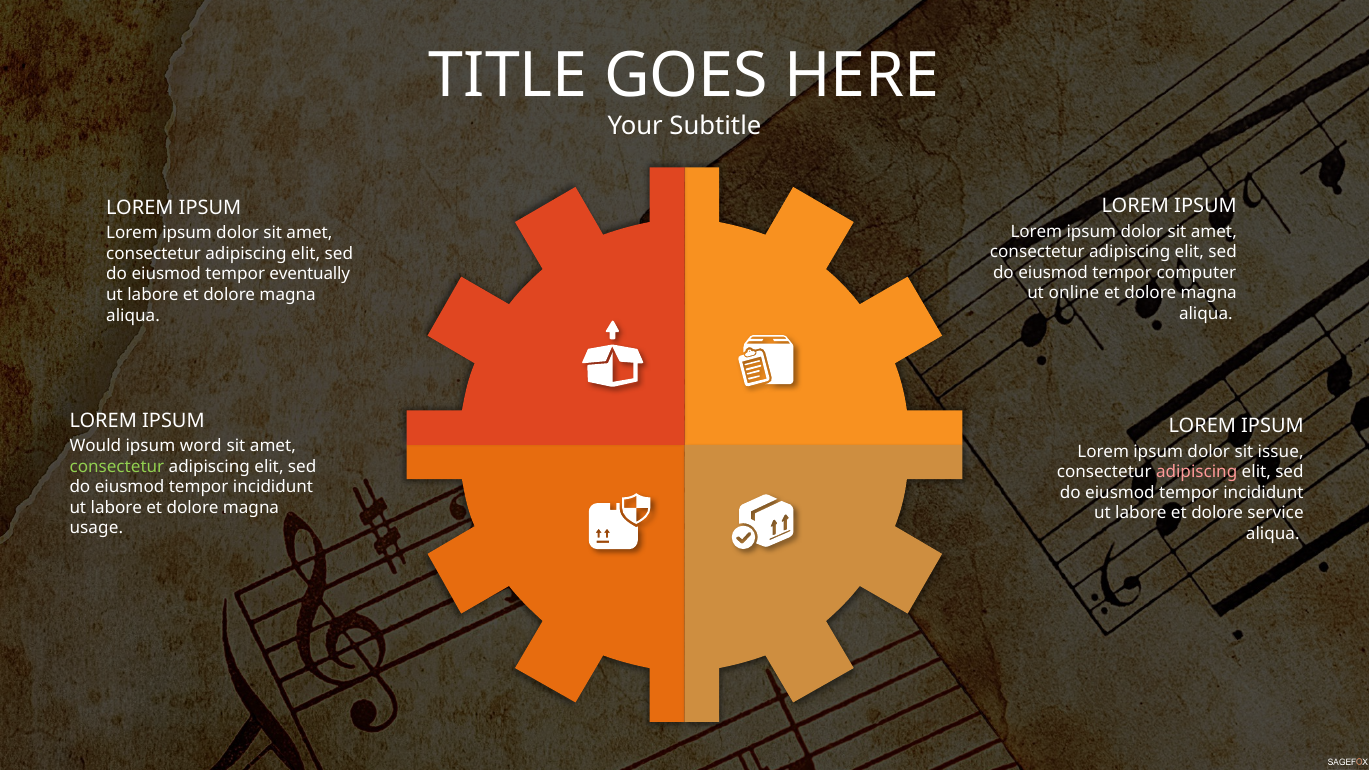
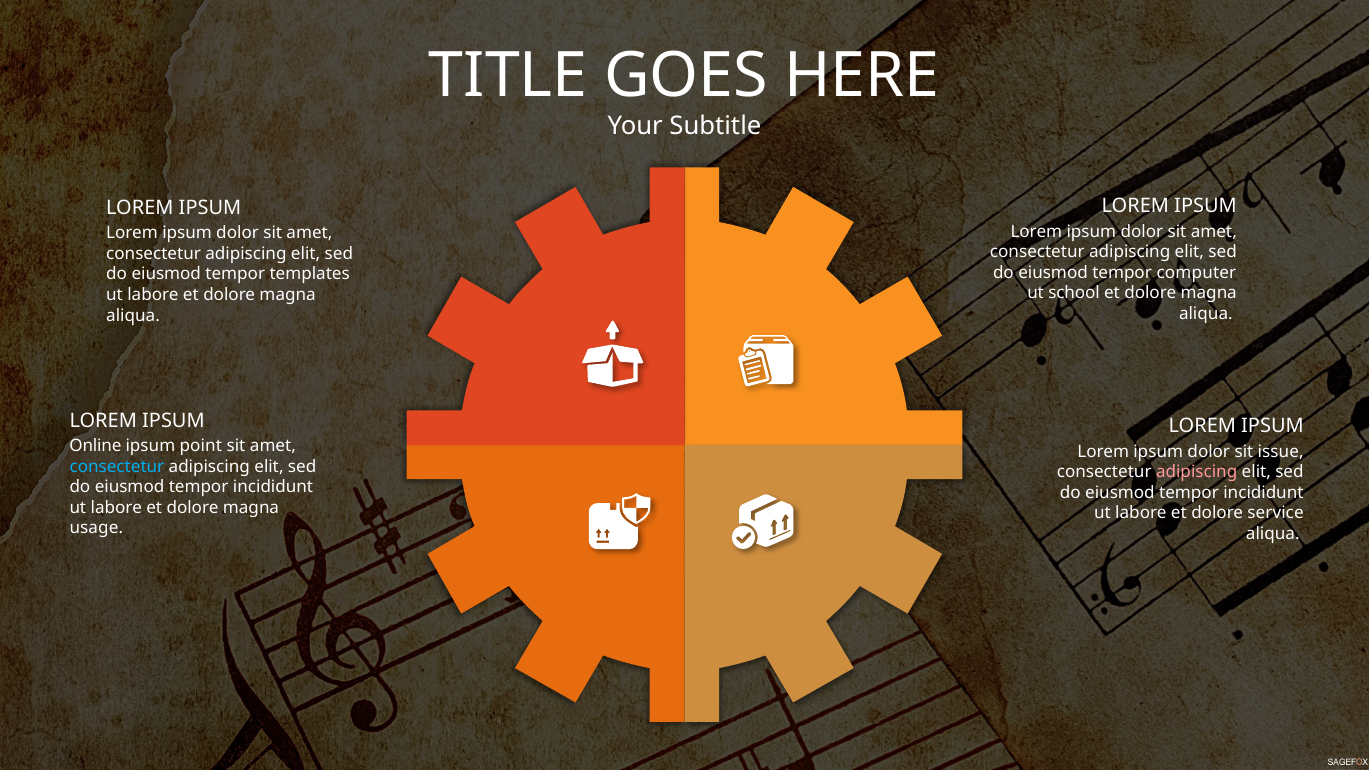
eventually: eventually -> templates (310, 274)
online: online -> school (1074, 293)
Would: Would -> Online (95, 446)
word: word -> point (201, 446)
consectetur colour: light green -> light blue (117, 467)
